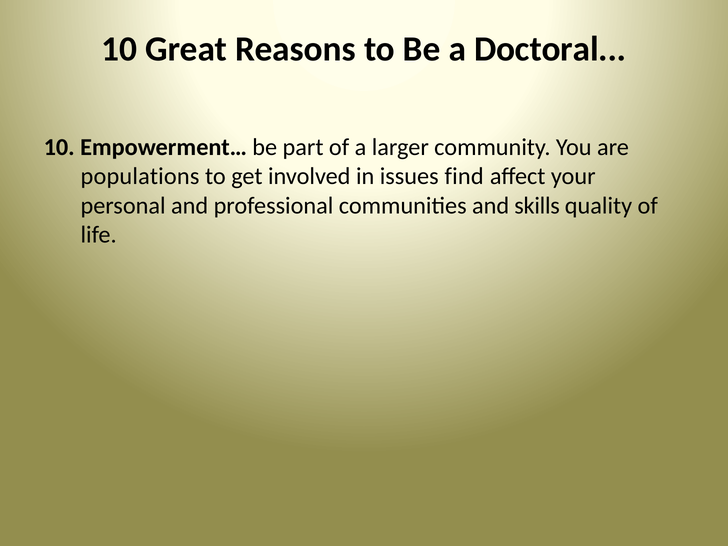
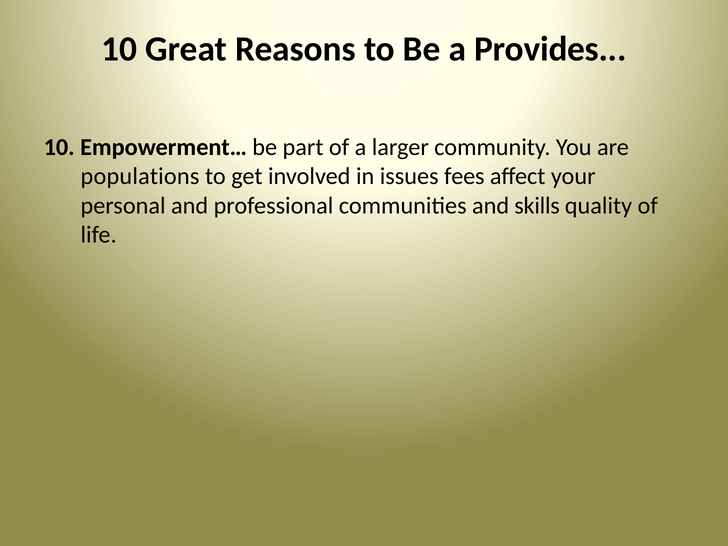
Doctoral: Doctoral -> Provides (550, 49)
find: find -> fees (464, 176)
